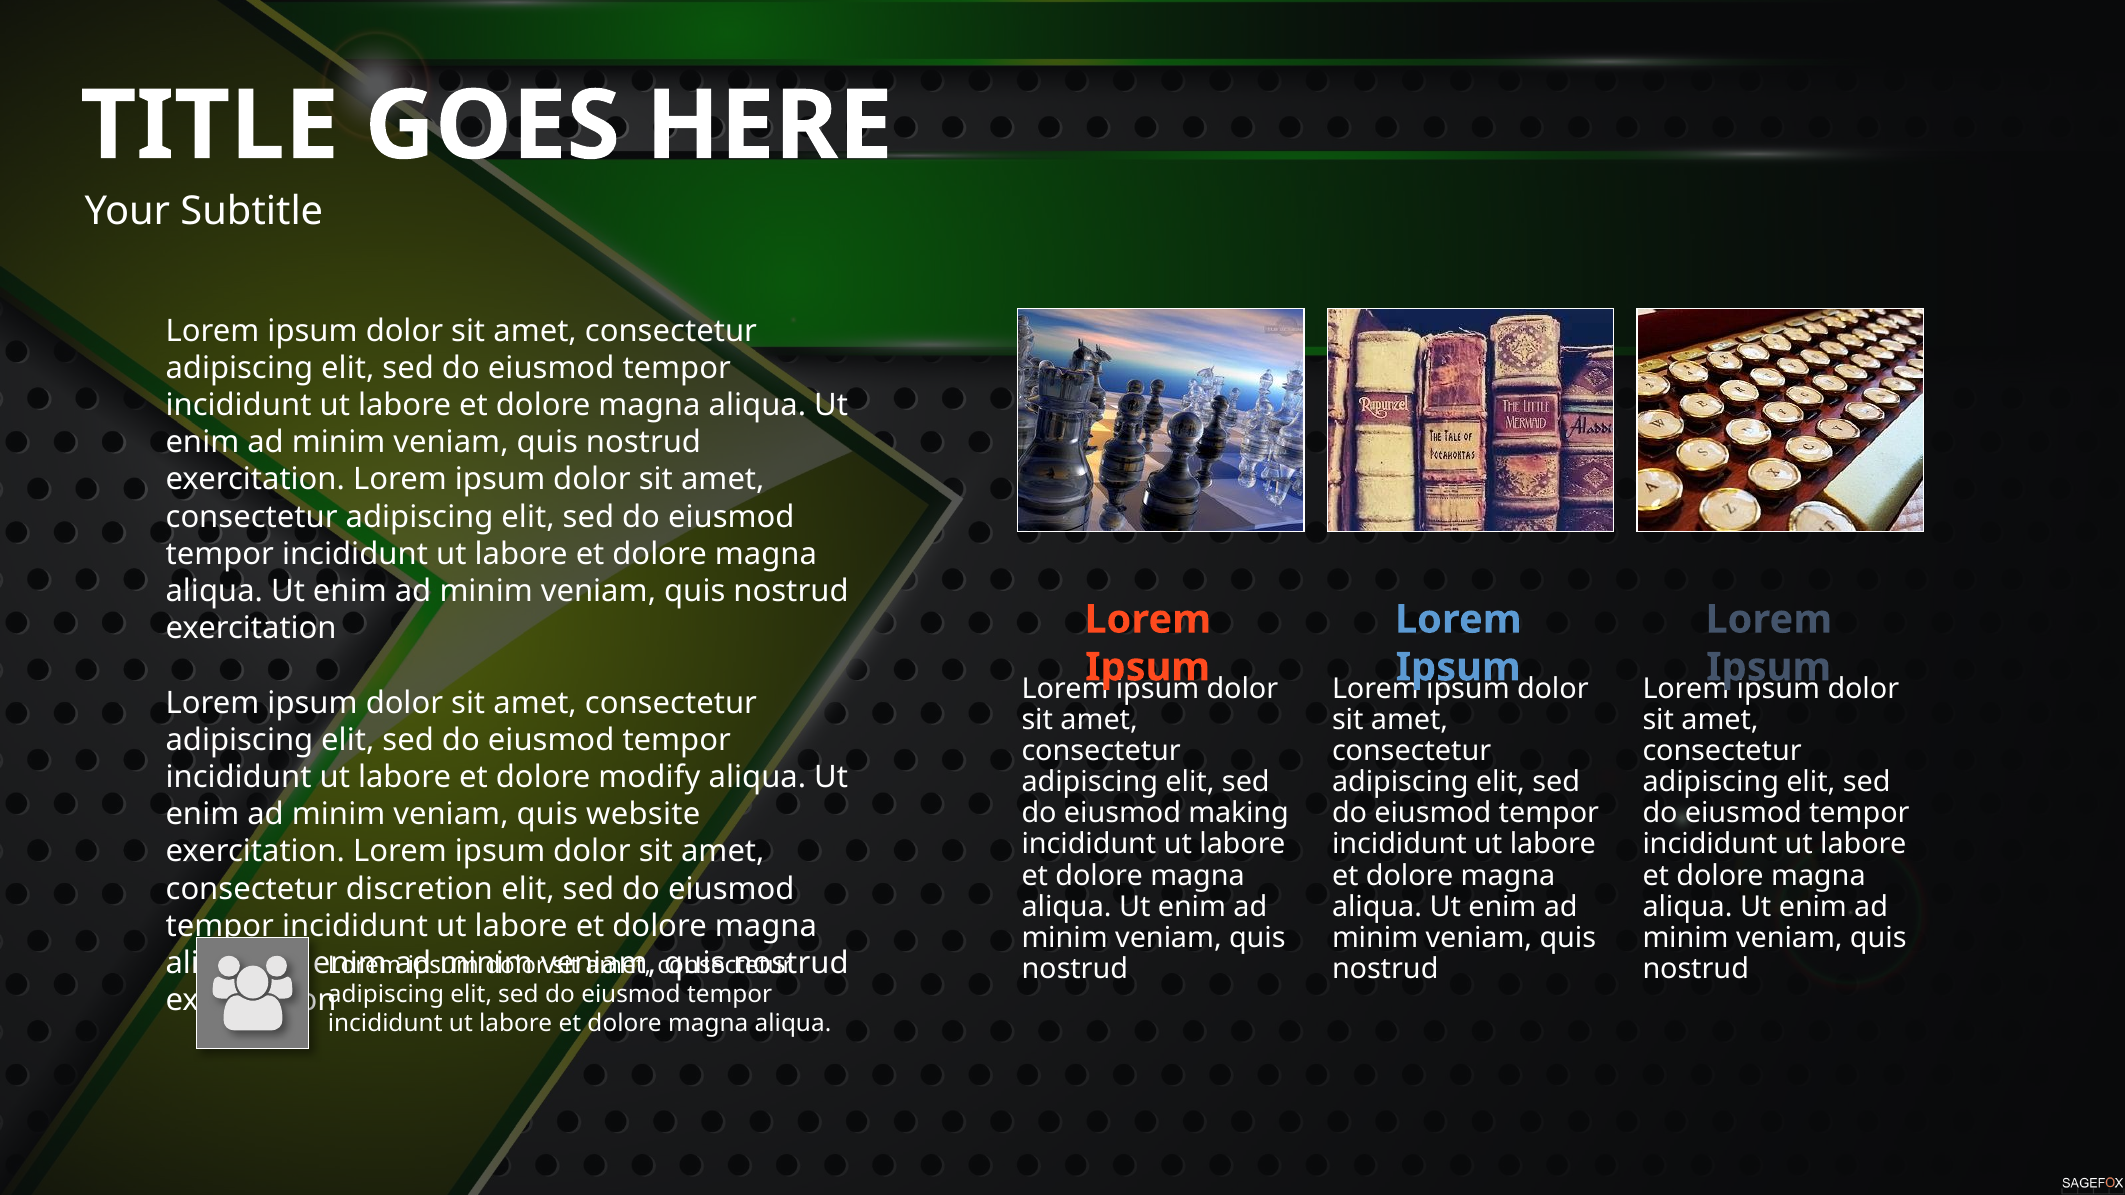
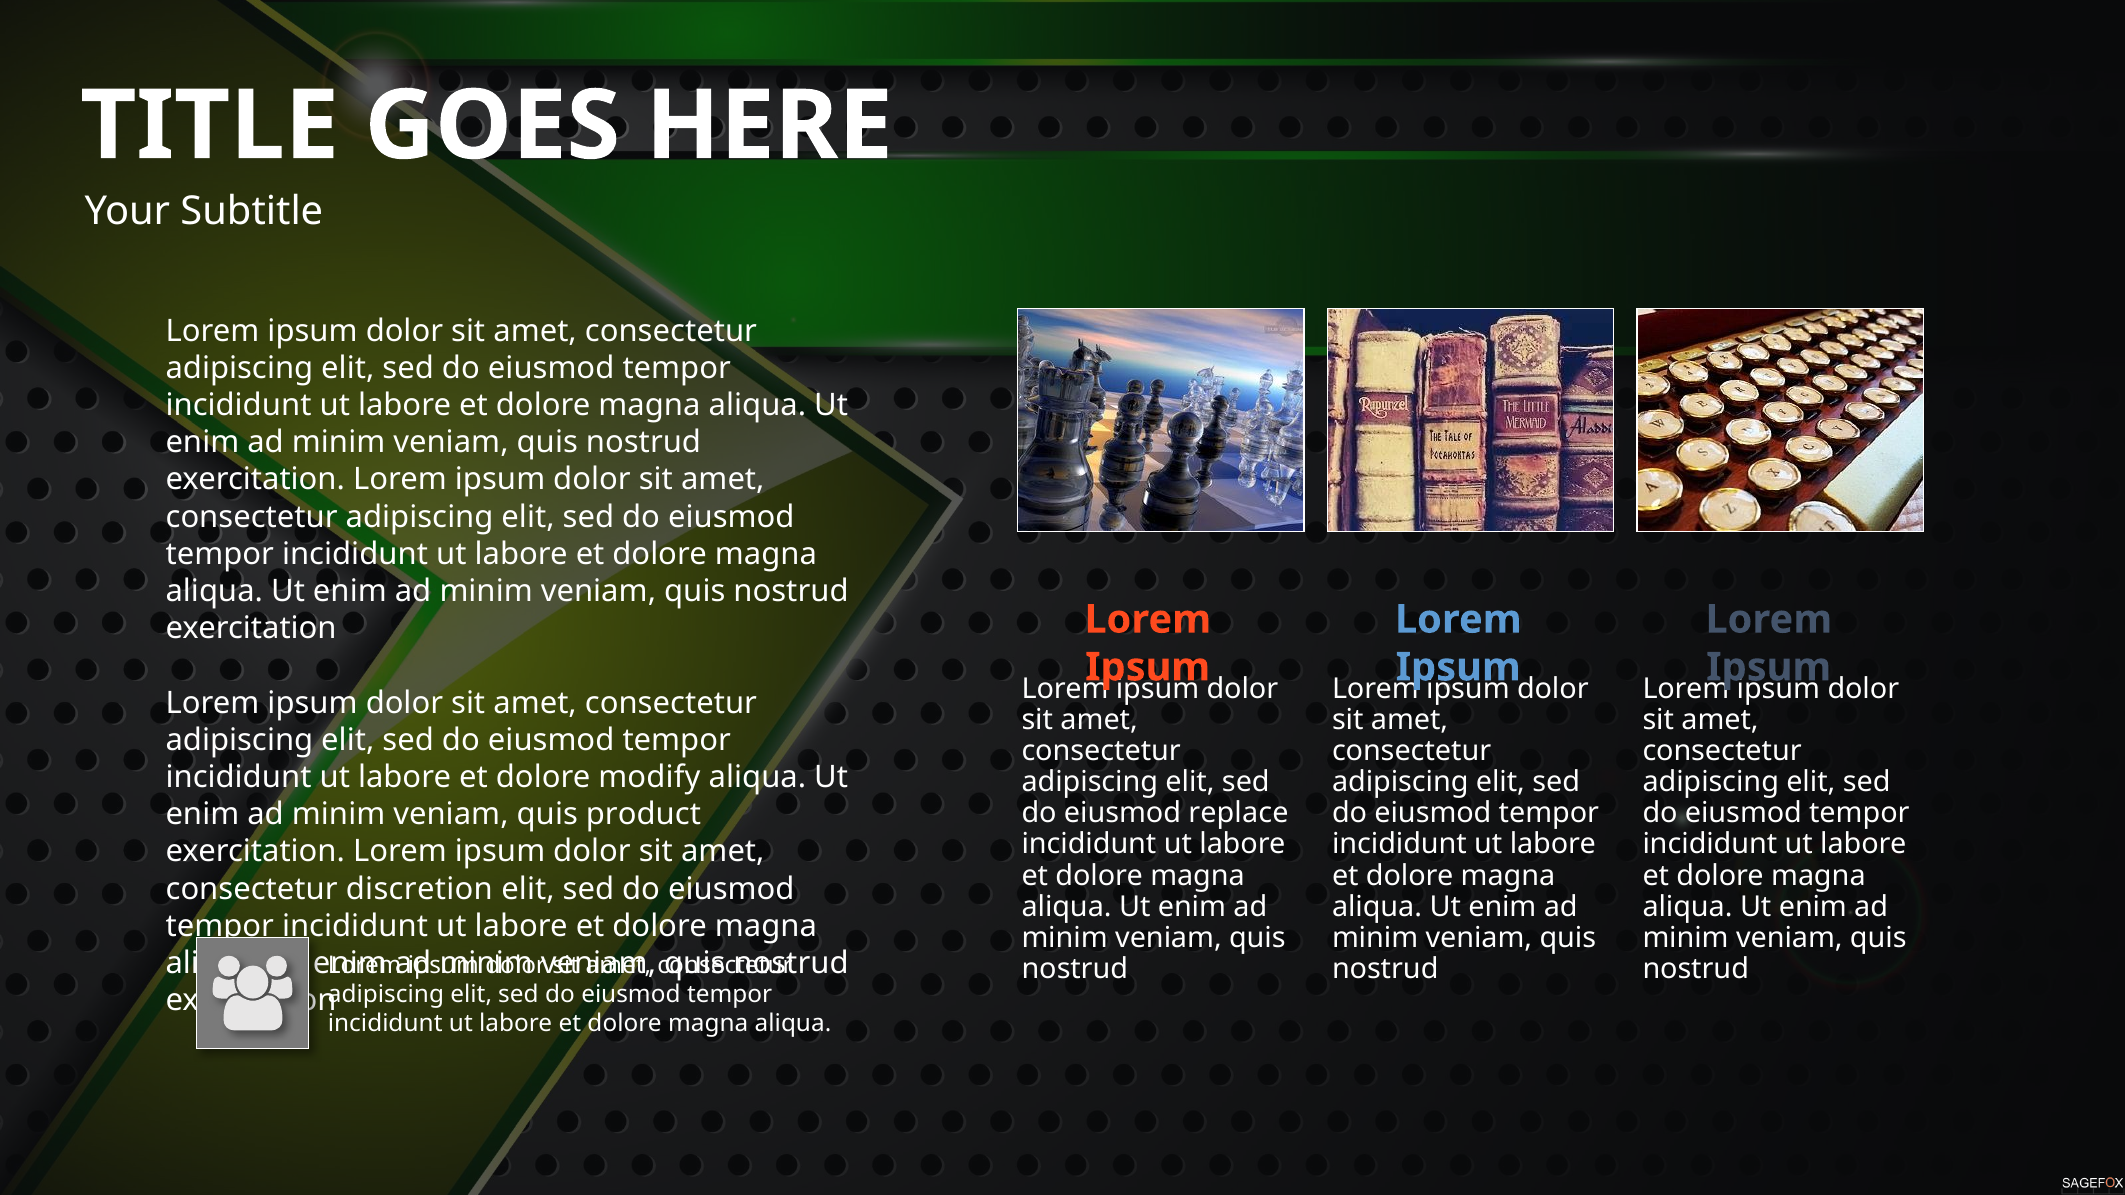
making: making -> replace (1238, 814)
website: website -> product (643, 815)
